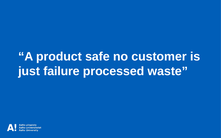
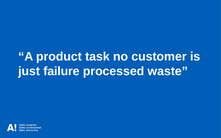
safe: safe -> task (97, 57)
